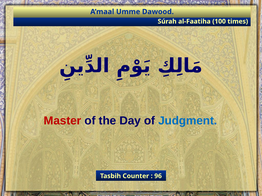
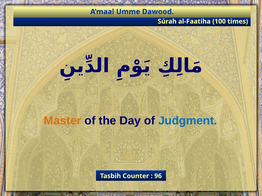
Master colour: red -> orange (63, 121)
